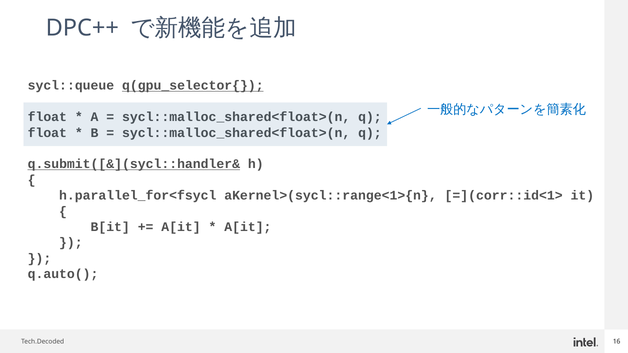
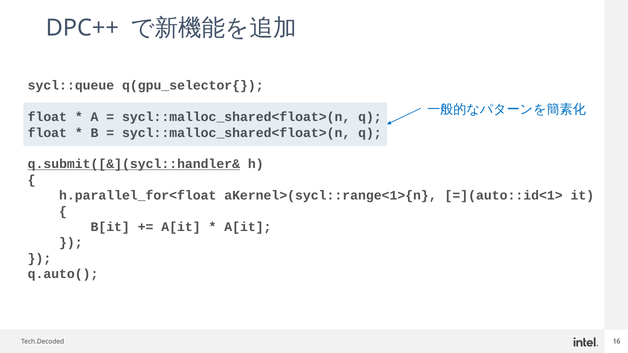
q(gpu_selector{ underline: present -> none (193, 86)
h.parallel_for<fsycl: h.parallel_for<fsycl -> h.parallel_for<float (138, 196)
=](corr::id<1>: =](corr::id<1> -> =](auto::id<1> (504, 196)
